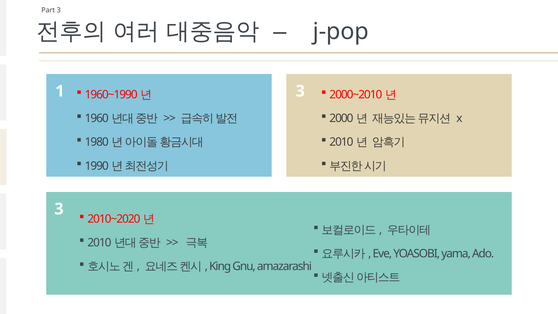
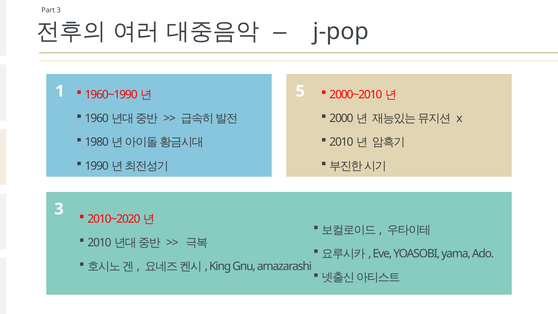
1 3: 3 -> 5 (300, 91)
